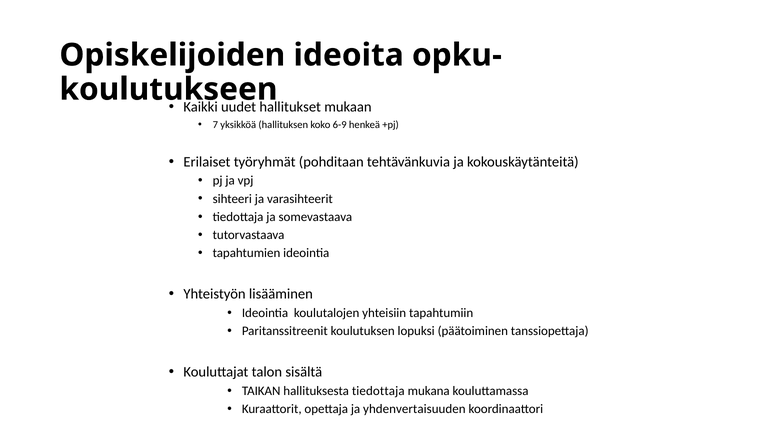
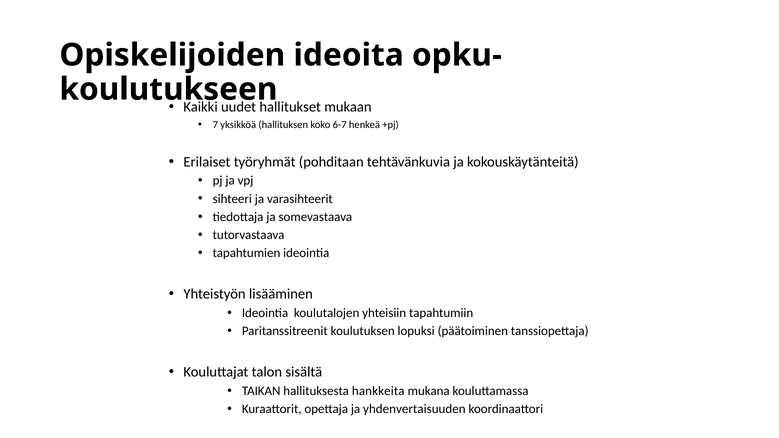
6-9: 6-9 -> 6-7 (340, 125)
hallituksesta tiedottaja: tiedottaja -> hankkeita (378, 391)
